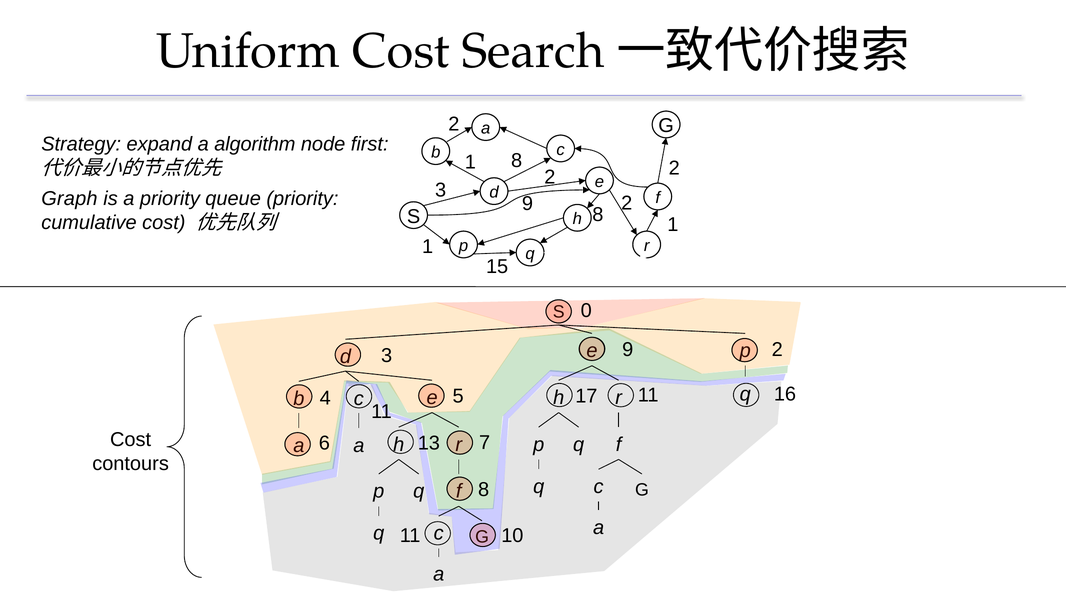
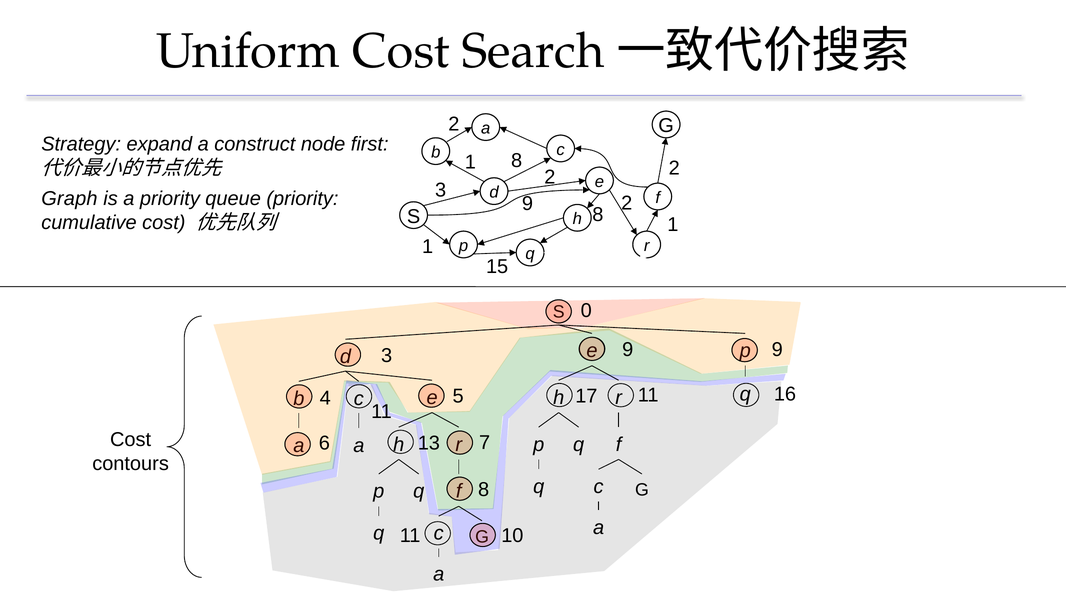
algorithm: algorithm -> construct (255, 144)
9 2: 2 -> 9 (777, 349)
